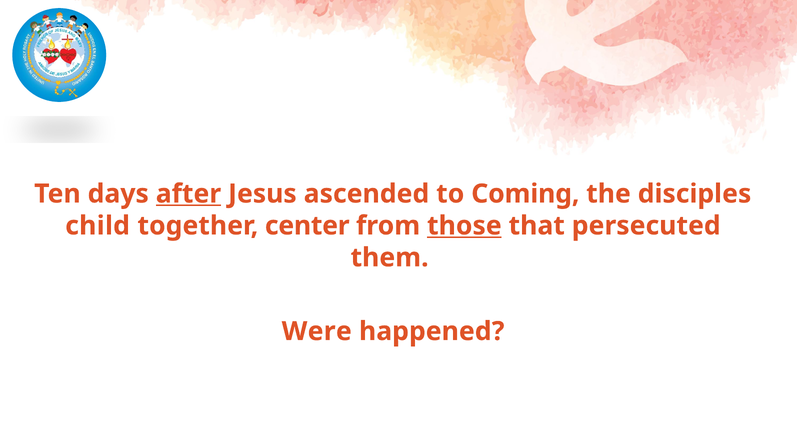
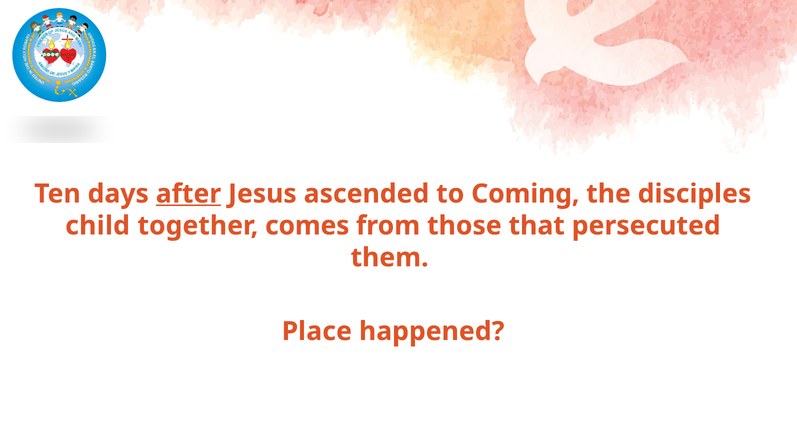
center: center -> comes (307, 226)
those underline: present -> none (464, 226)
Were: Were -> Place (317, 332)
